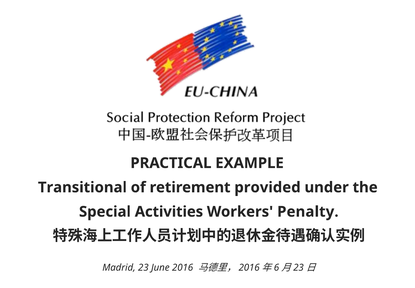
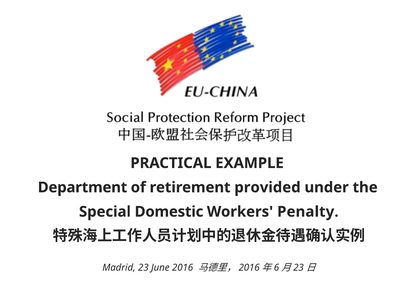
Transitional: Transitional -> Department (82, 187)
Activities: Activities -> Domestic (169, 211)
